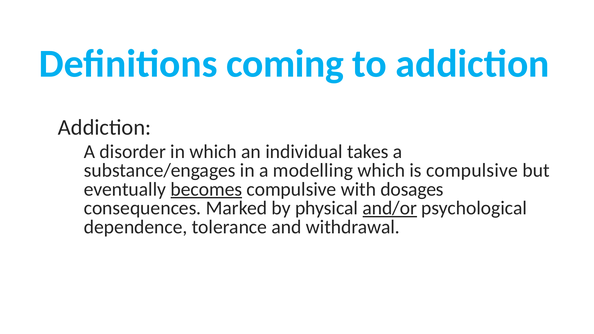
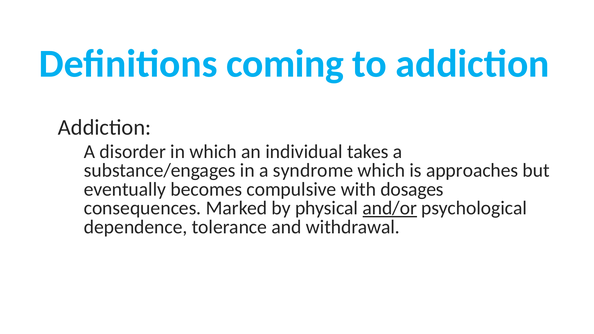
modelling: modelling -> syndrome (313, 171)
is compulsive: compulsive -> approaches (472, 171)
becomes underline: present -> none (206, 189)
